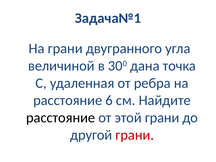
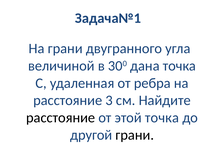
6: 6 -> 3 (109, 100)
этой грани: грани -> точка (162, 118)
грани colour: red -> black (135, 135)
